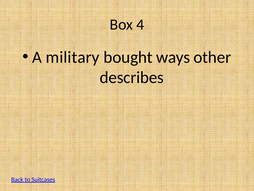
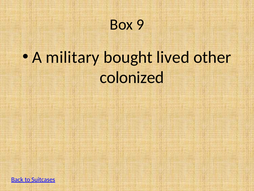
4: 4 -> 9 (140, 25)
ways: ways -> lived (173, 57)
describes: describes -> colonized (132, 77)
